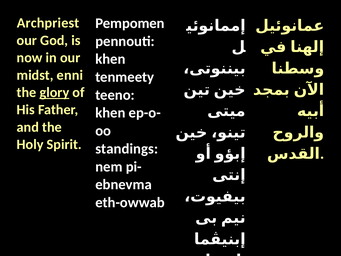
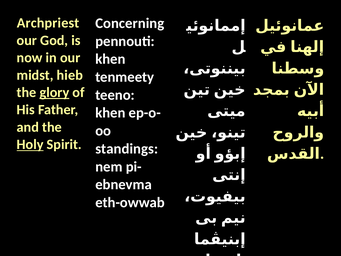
Pempomen: Pempomen -> Concerning (130, 23)
enni: enni -> hieb (70, 75)
Holy underline: none -> present (30, 144)
